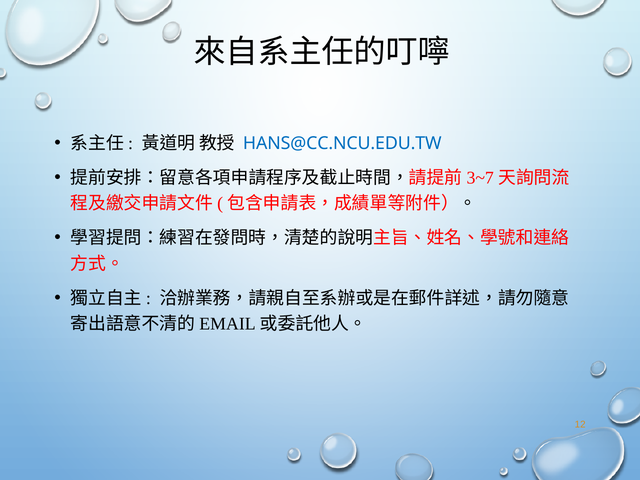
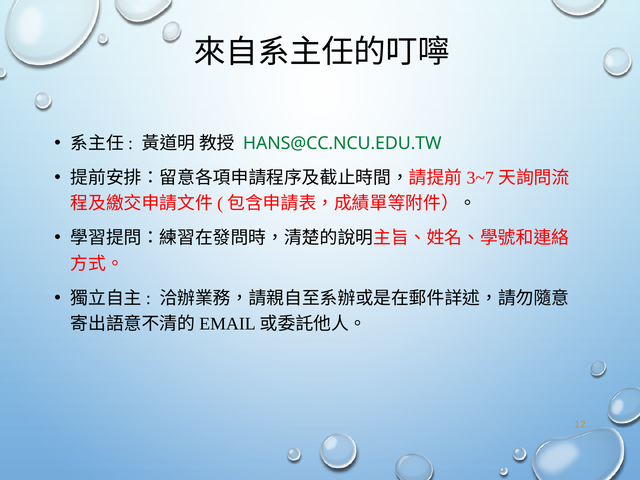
HANS@CC.NCU.EDU.TW colour: blue -> green (342, 143)
